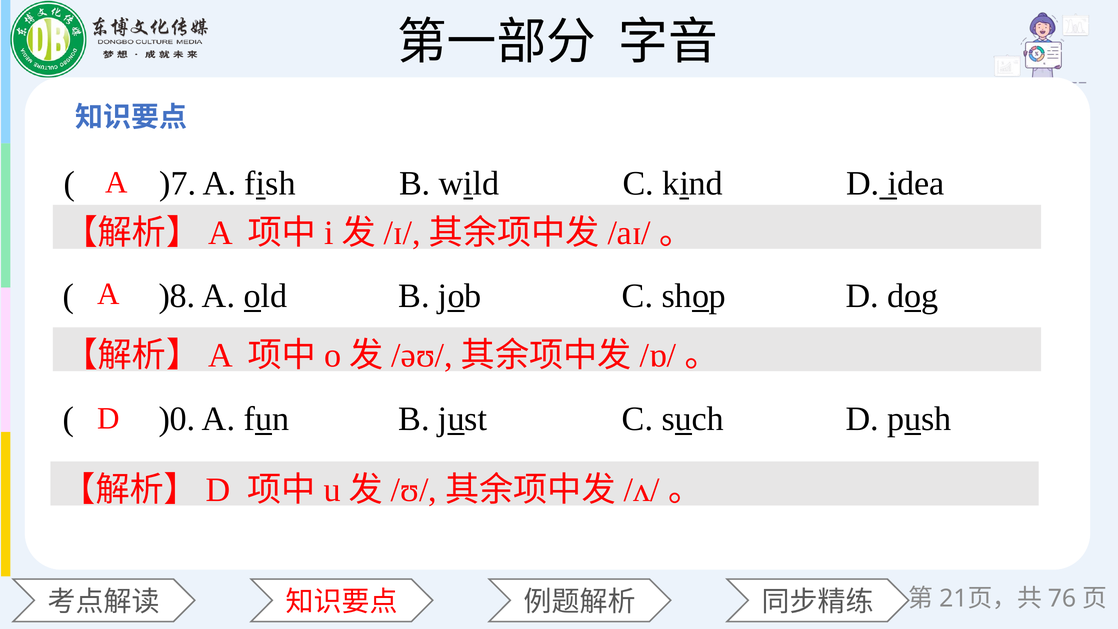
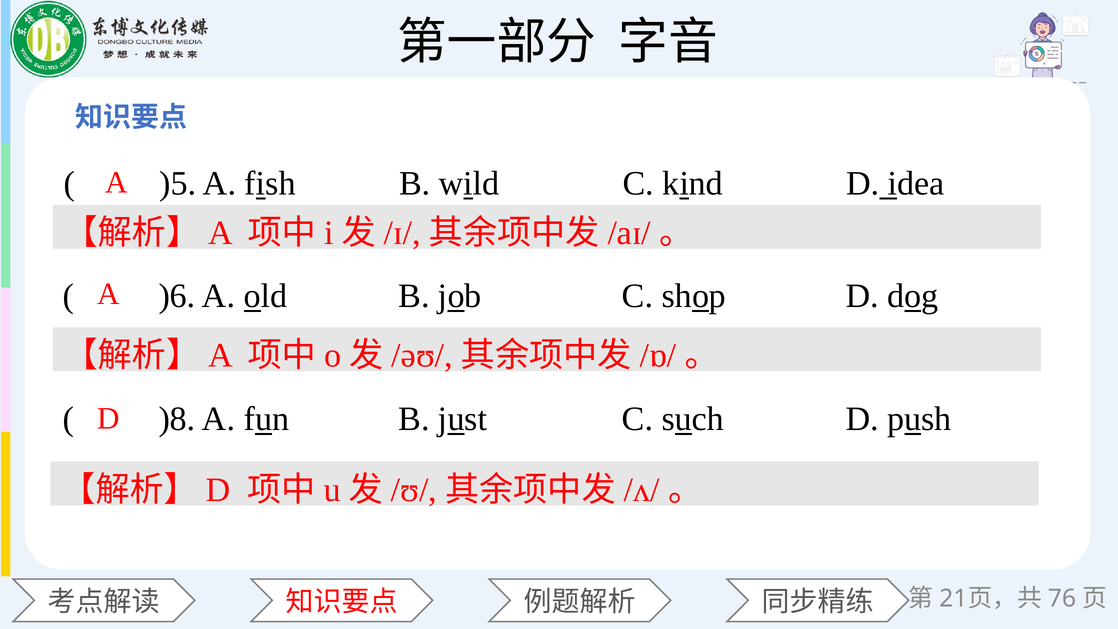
)7: )7 -> )5 (178, 183)
)8: )8 -> )6 (177, 296)
)0: )0 -> )8 (177, 419)
